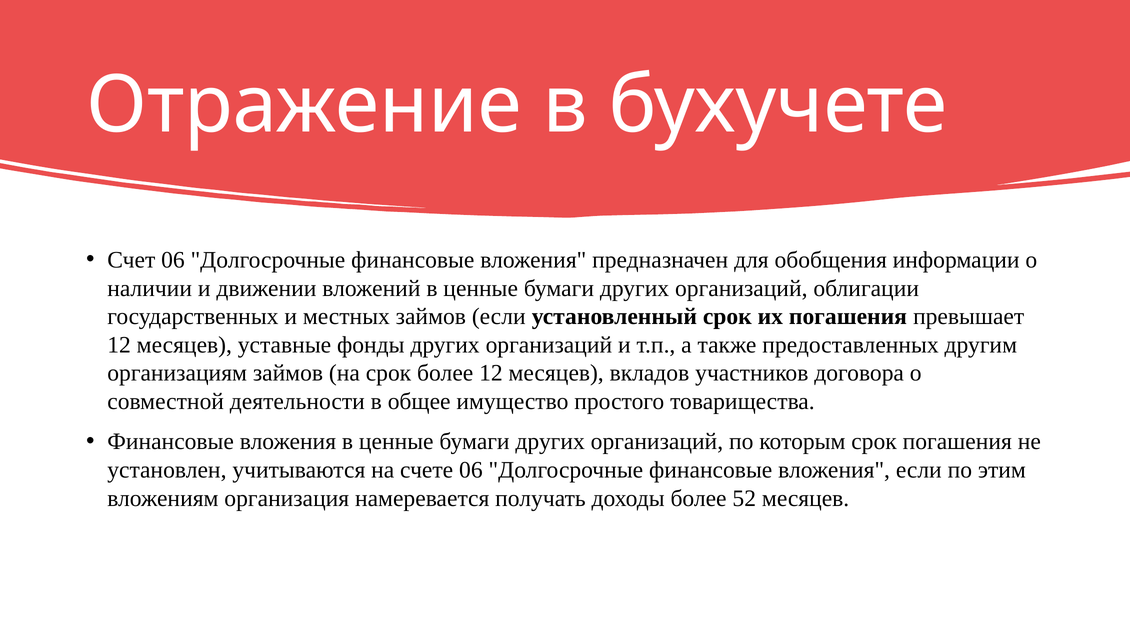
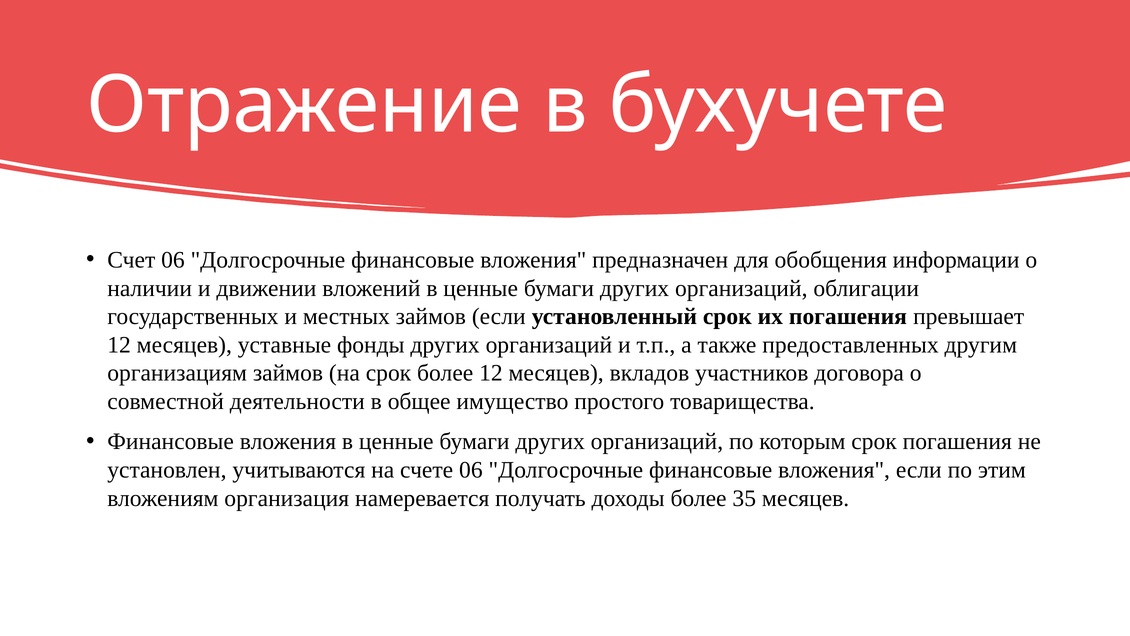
52: 52 -> 35 (744, 498)
